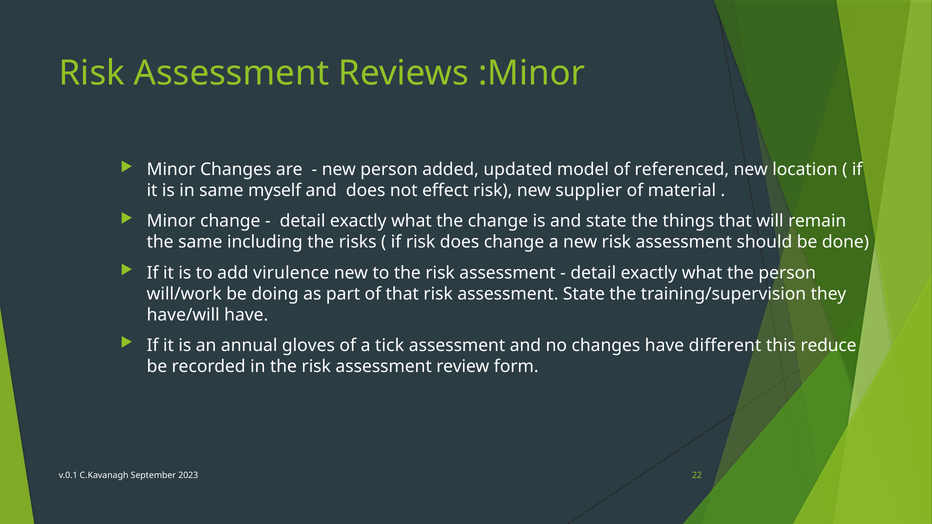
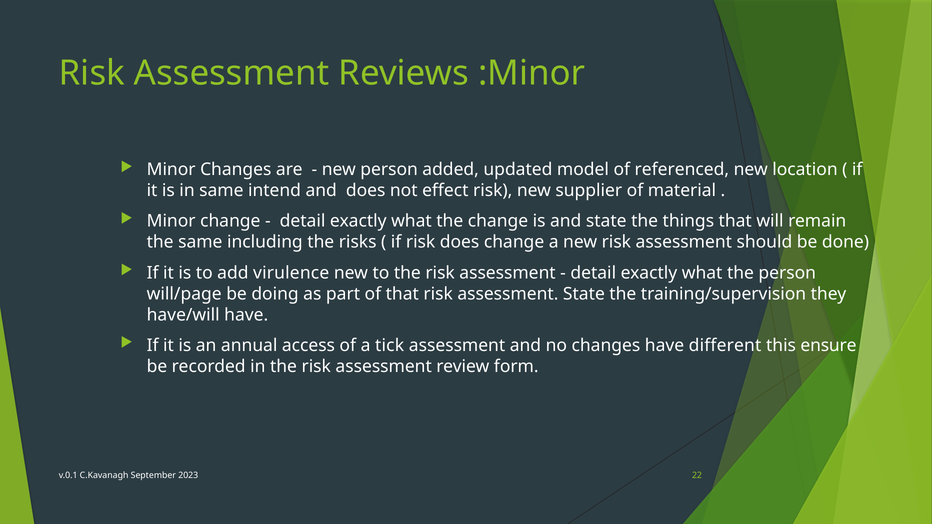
myself: myself -> intend (275, 191)
will/work: will/work -> will/page (184, 294)
gloves: gloves -> access (308, 346)
reduce: reduce -> ensure (829, 346)
